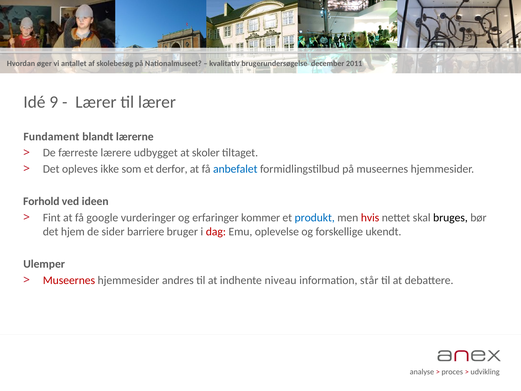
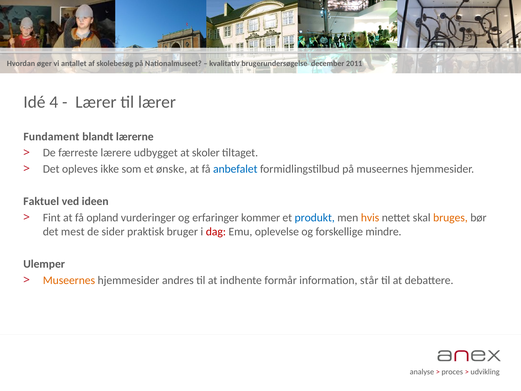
9: 9 -> 4 (54, 102)
derfor: derfor -> ønske (172, 169)
Forhold: Forhold -> Faktuel (41, 201)
google: google -> opland (102, 218)
hvis colour: red -> orange (370, 218)
bruges colour: black -> orange (450, 218)
hjem: hjem -> mest (73, 231)
barriere: barriere -> praktisk (146, 231)
ukendt: ukendt -> mindre (383, 231)
Museernes colour: red -> orange (69, 280)
niveau: niveau -> formår (281, 280)
